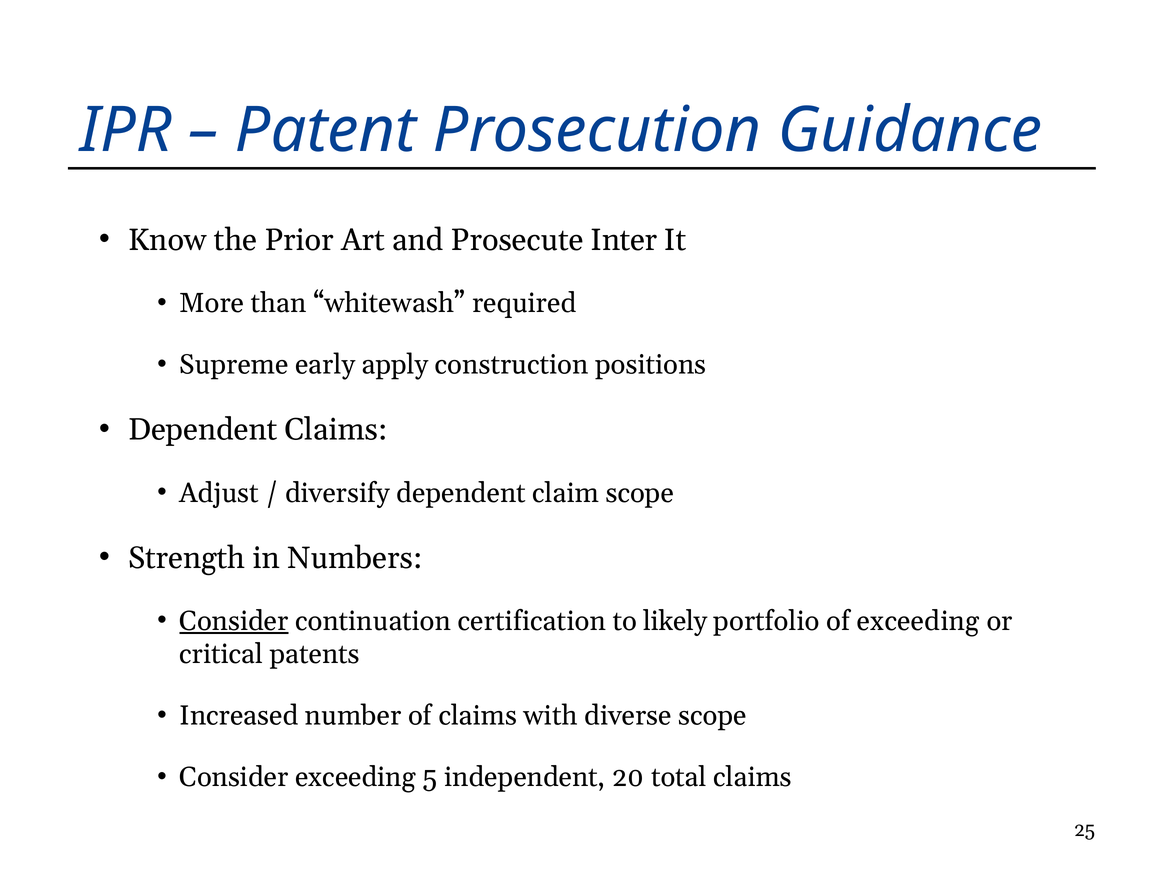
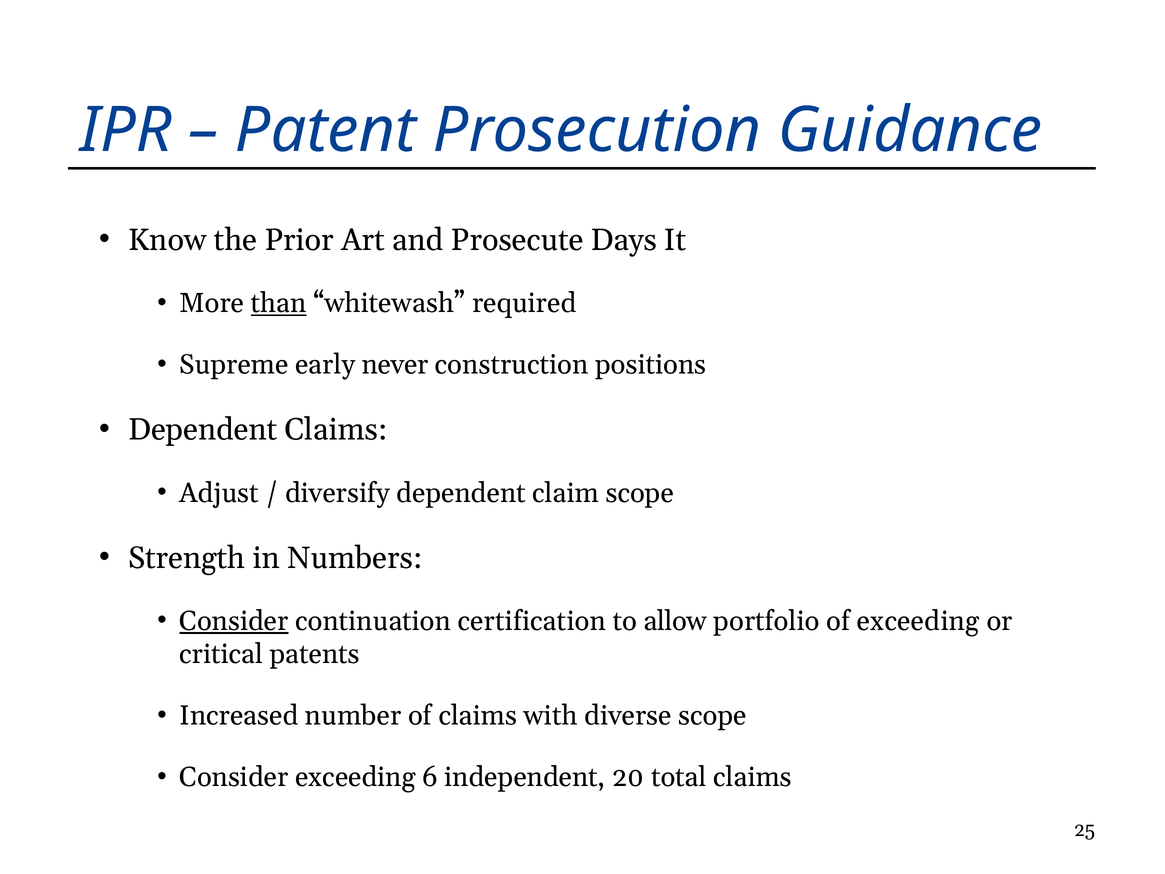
Inter: Inter -> Days (624, 240)
than underline: none -> present (279, 303)
apply: apply -> never (395, 365)
likely: likely -> allow (675, 621)
5: 5 -> 6 (430, 777)
